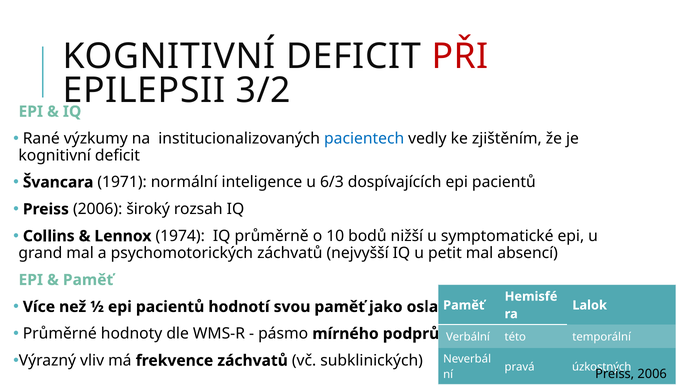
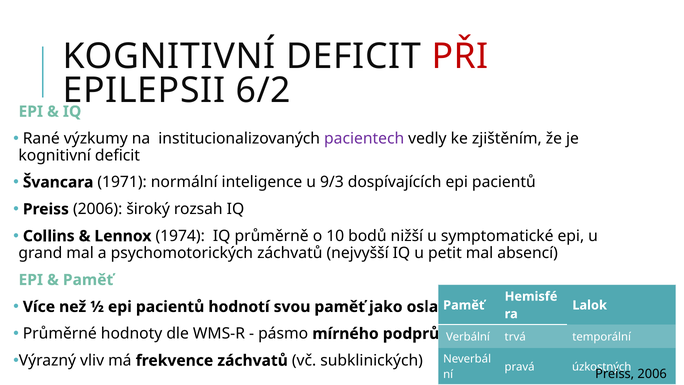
3/2: 3/2 -> 6/2 (263, 90)
pacientech colour: blue -> purple (364, 138)
6/3: 6/3 -> 9/3 (332, 182)
této: této -> trvá (515, 337)
